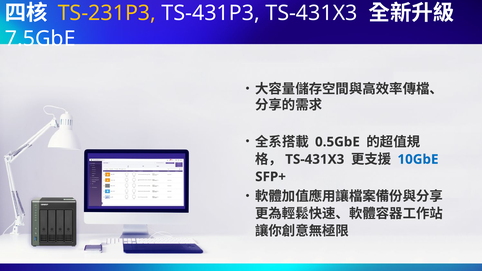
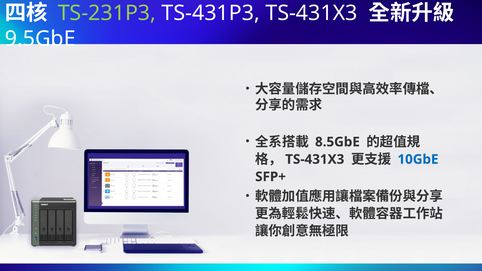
TS-231P3 colour: yellow -> light green (107, 13)
7.5GbE: 7.5GbE -> 9.5GbE (40, 39)
0.5GbE: 0.5GbE -> 8.5GbE (337, 142)
